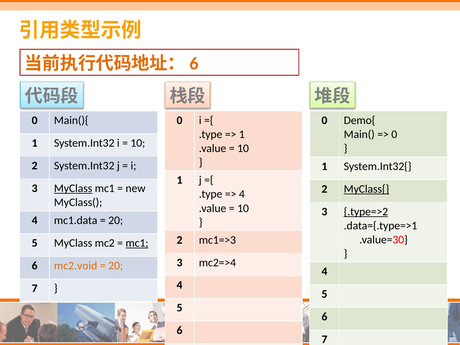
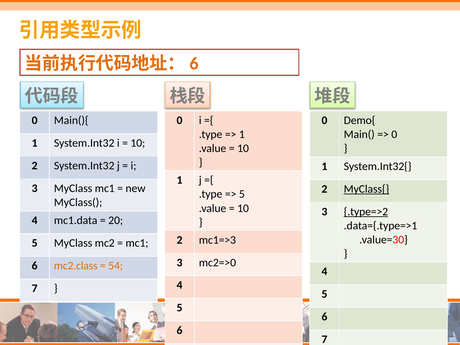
MyClass underline: present -> none (73, 188)
4: 4 -> 5 (242, 194)
mc1 underline: present -> none (137, 243)
mc2=>4: mc2=>4 -> mc2=>0 (217, 263)
mc2.void: mc2.void -> mc2.class (76, 266)
20: 20 -> 54 (116, 266)
